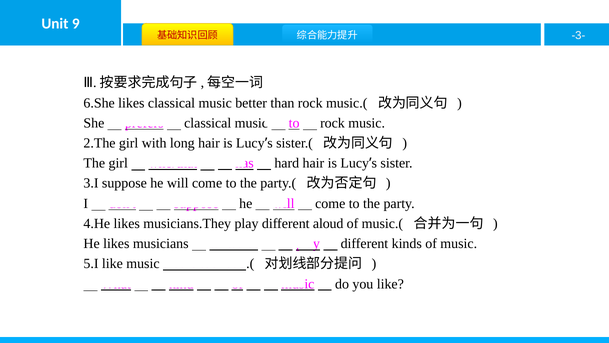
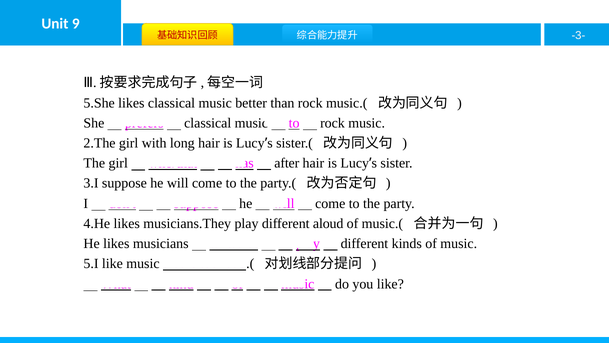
6.She: 6.She -> 5.She (99, 103)
hard: hard -> after (287, 163)
